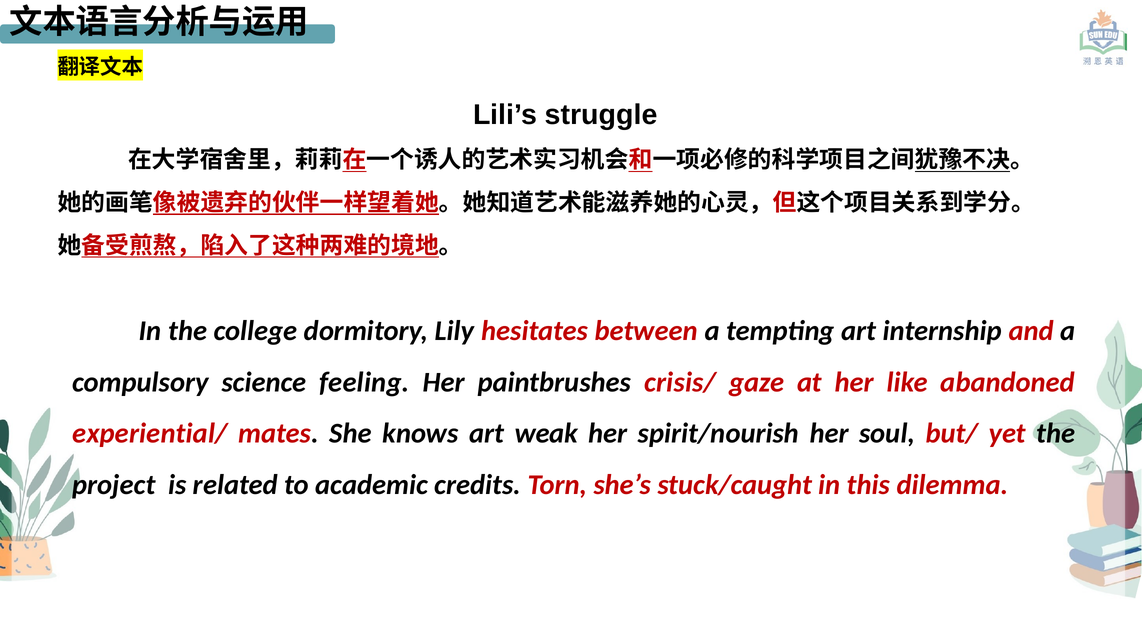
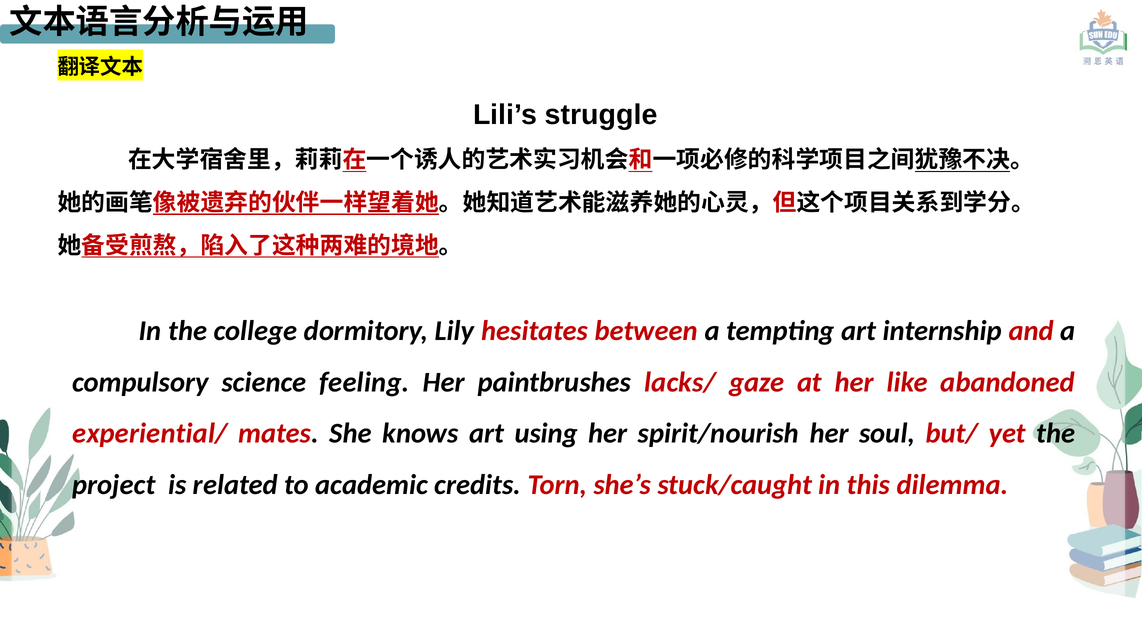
crisis/: crisis/ -> lacks/ (680, 382)
weak: weak -> using (546, 434)
